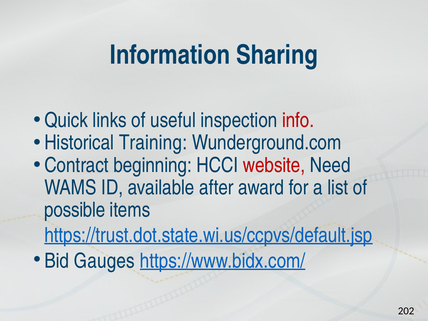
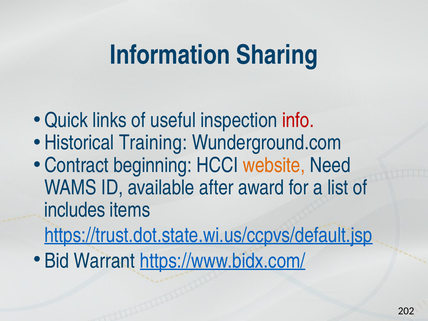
website colour: red -> orange (274, 165)
possible: possible -> includes (75, 210)
Gauges: Gauges -> Warrant (104, 261)
